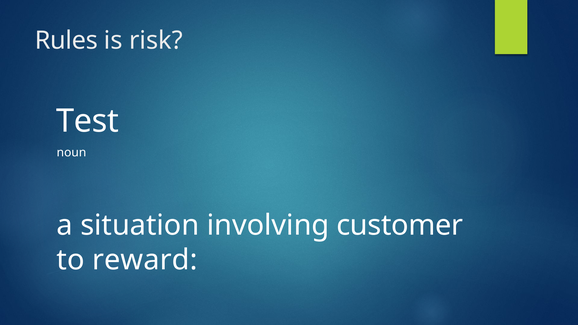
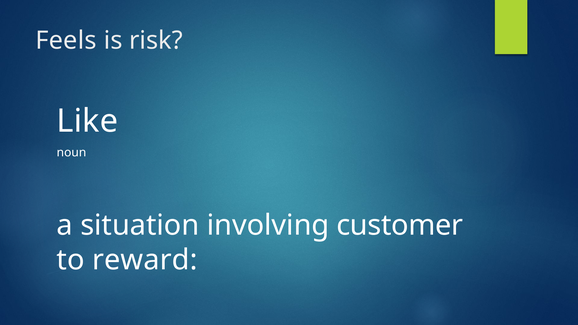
Rules: Rules -> Feels (66, 41)
Test: Test -> Like (87, 121)
